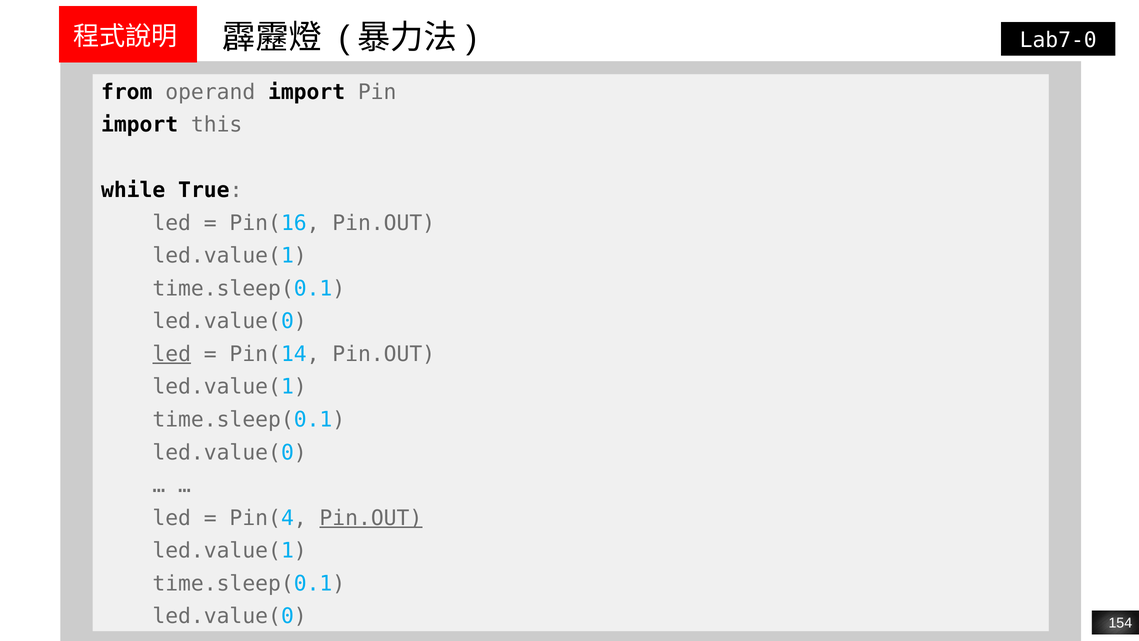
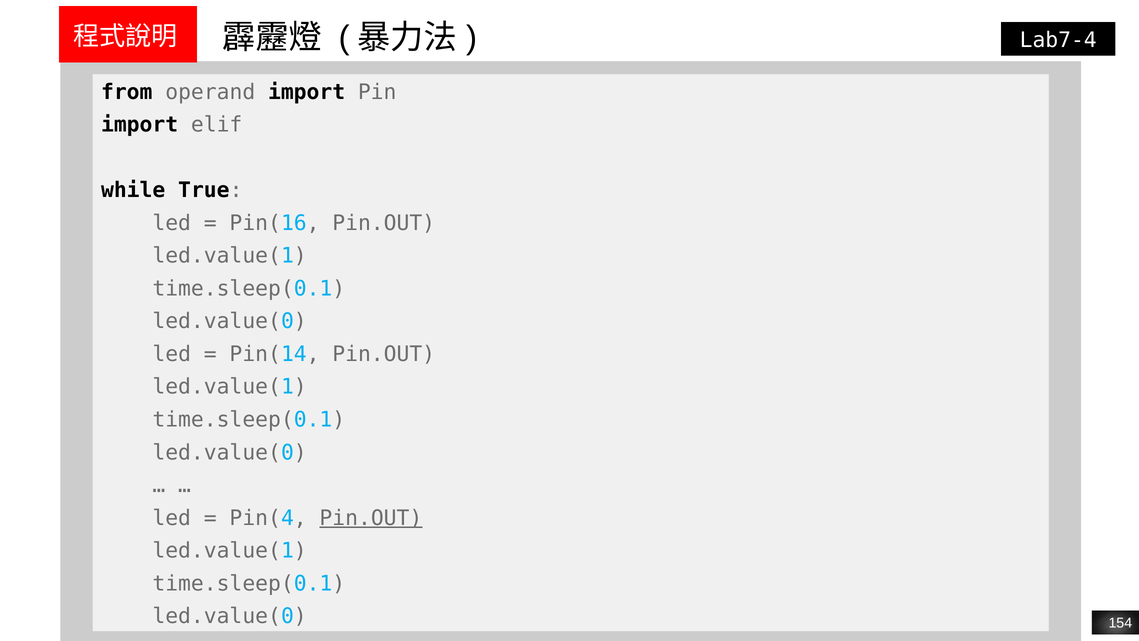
Lab7-0: Lab7-0 -> Lab7-4 (1058, 40)
this: this -> elif (217, 125)
led underline: present -> none (172, 354)
